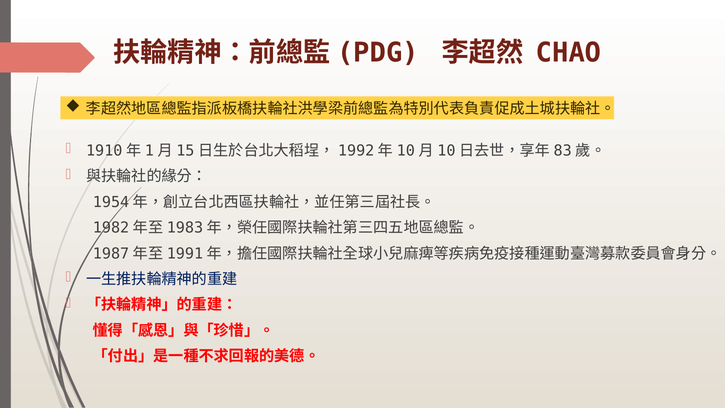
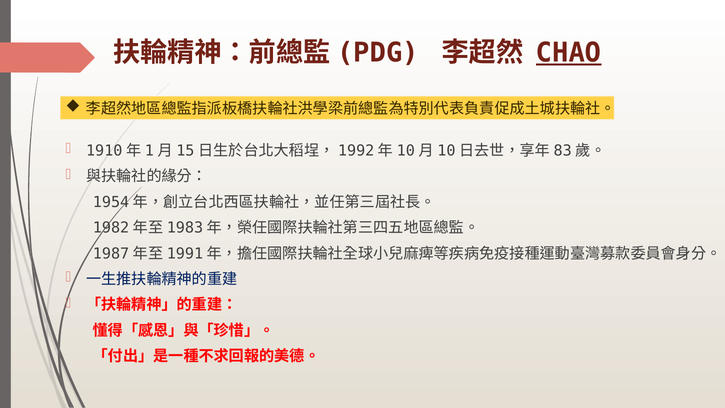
CHAO underline: none -> present (569, 53)
